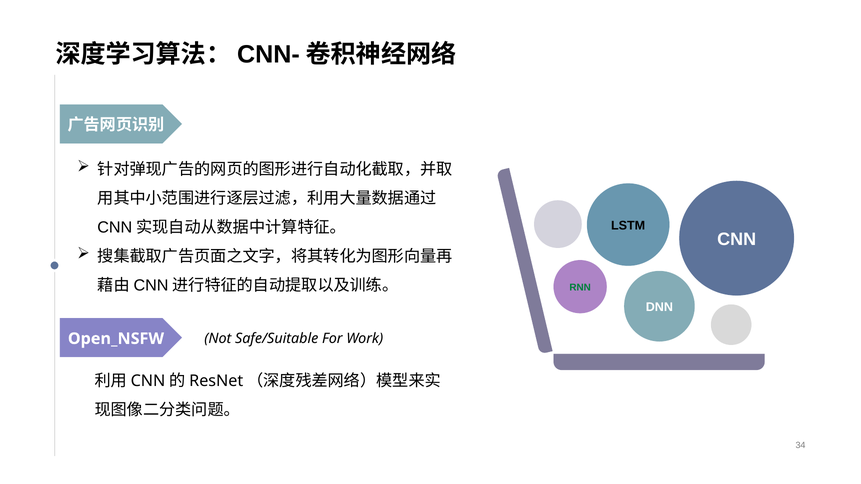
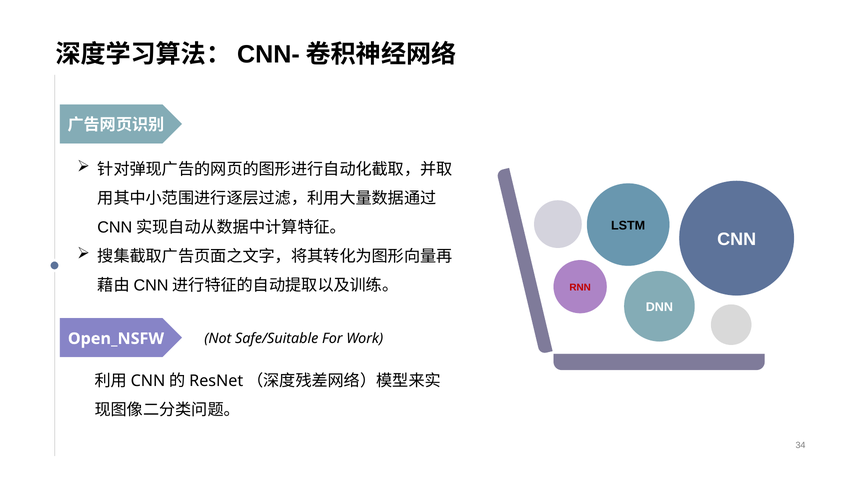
RNN colour: green -> red (580, 288)
